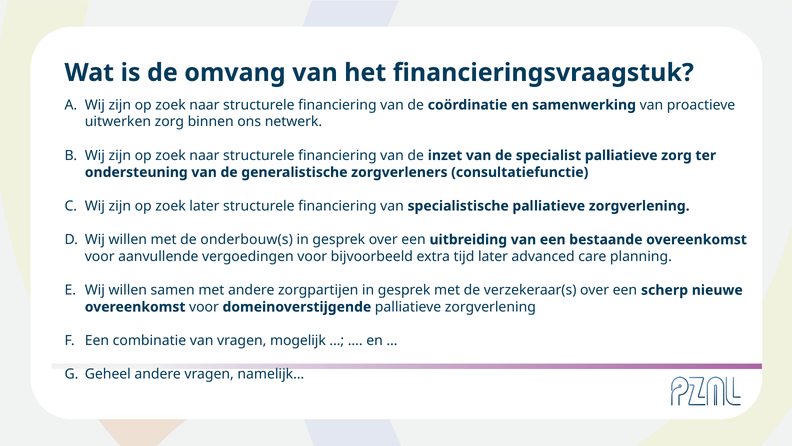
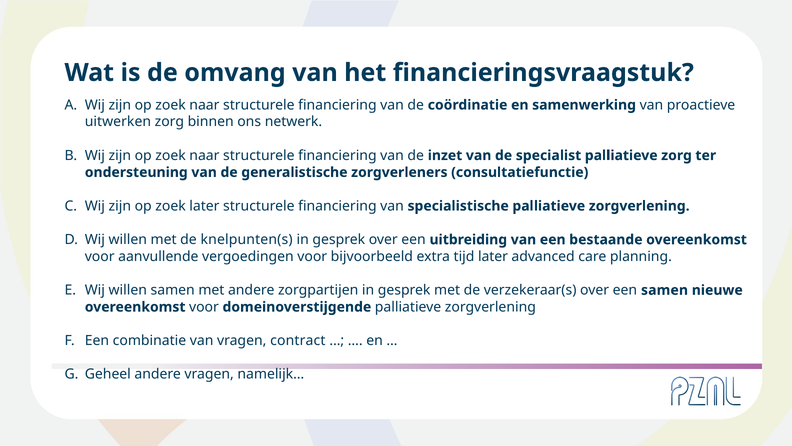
onderbouw(s: onderbouw(s -> knelpunten(s (247, 239)
een scherp: scherp -> samen (664, 290)
mogelijk: mogelijk -> contract (298, 340)
